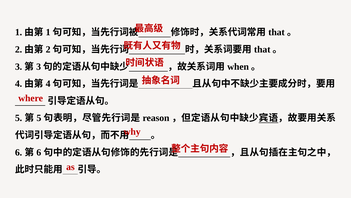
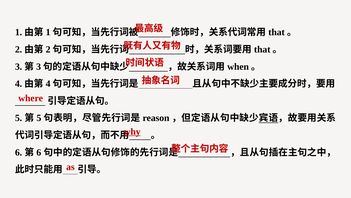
why underline: none -> present (132, 131)
